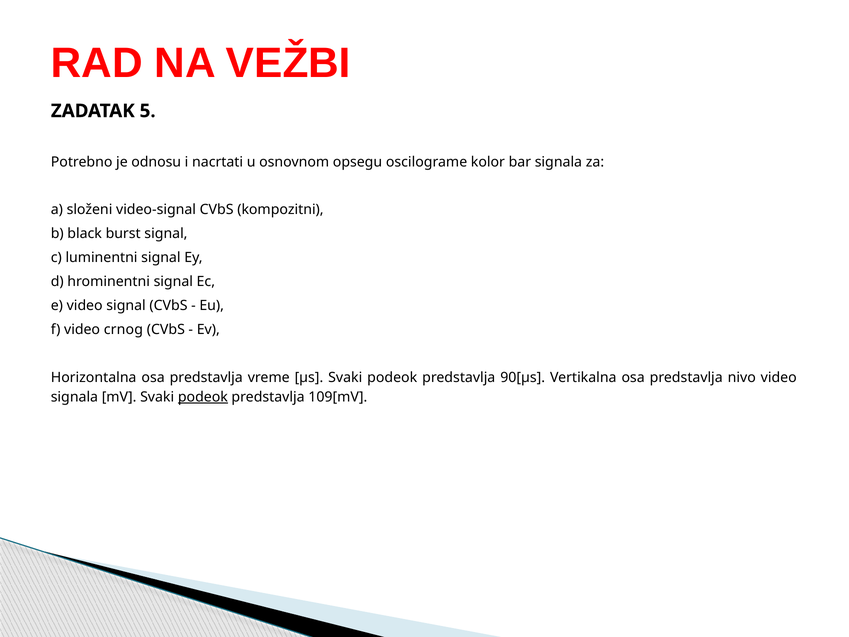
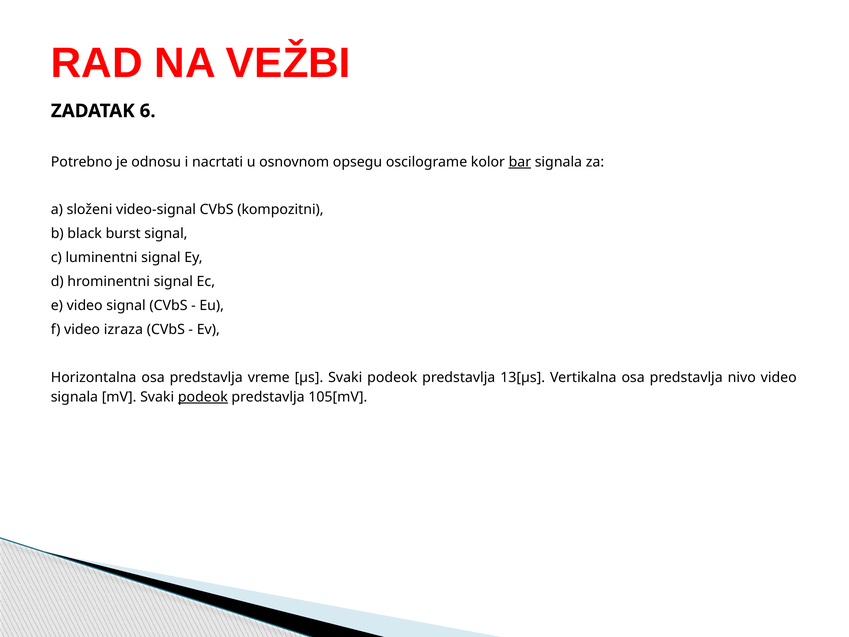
5: 5 -> 6 (148, 111)
bar underline: none -> present (520, 162)
crnog: crnog -> izraza (123, 330)
90[µs: 90[µs -> 13[µs (523, 377)
109[mV: 109[mV -> 105[mV (338, 397)
